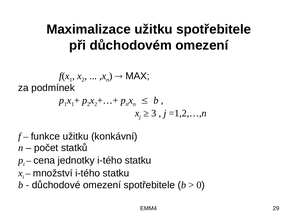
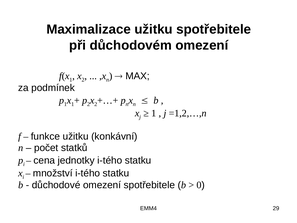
3: 3 -> 1 (154, 113)
